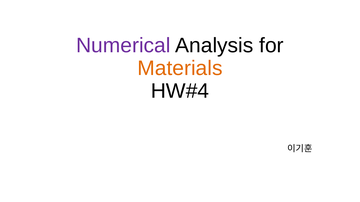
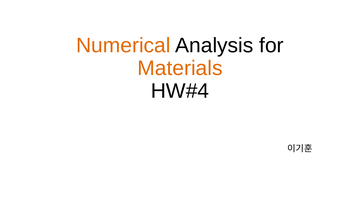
Numerical colour: purple -> orange (123, 46)
